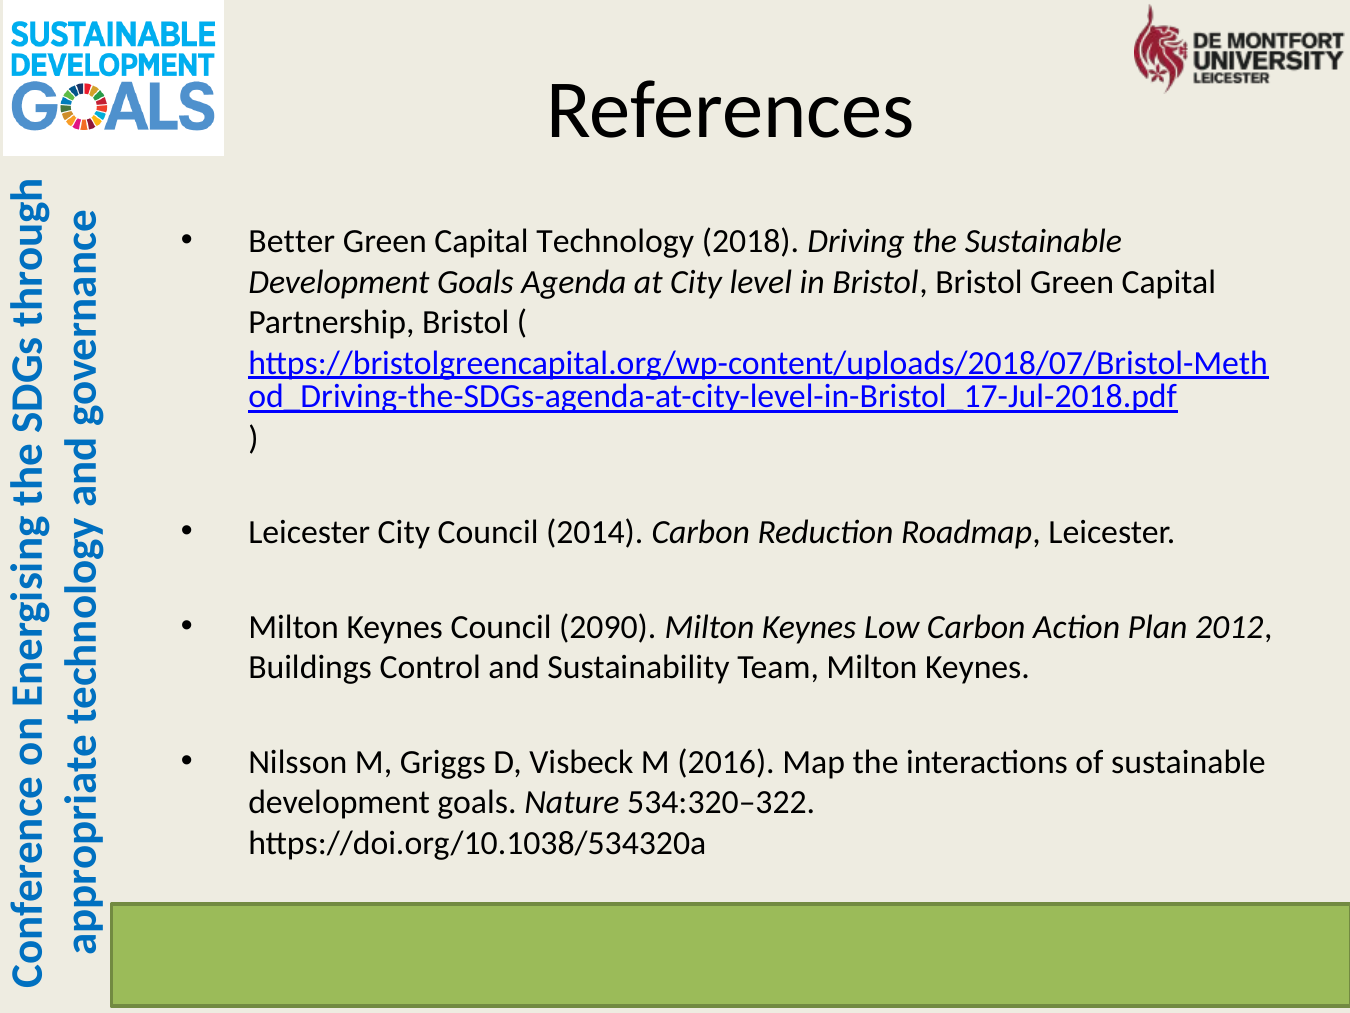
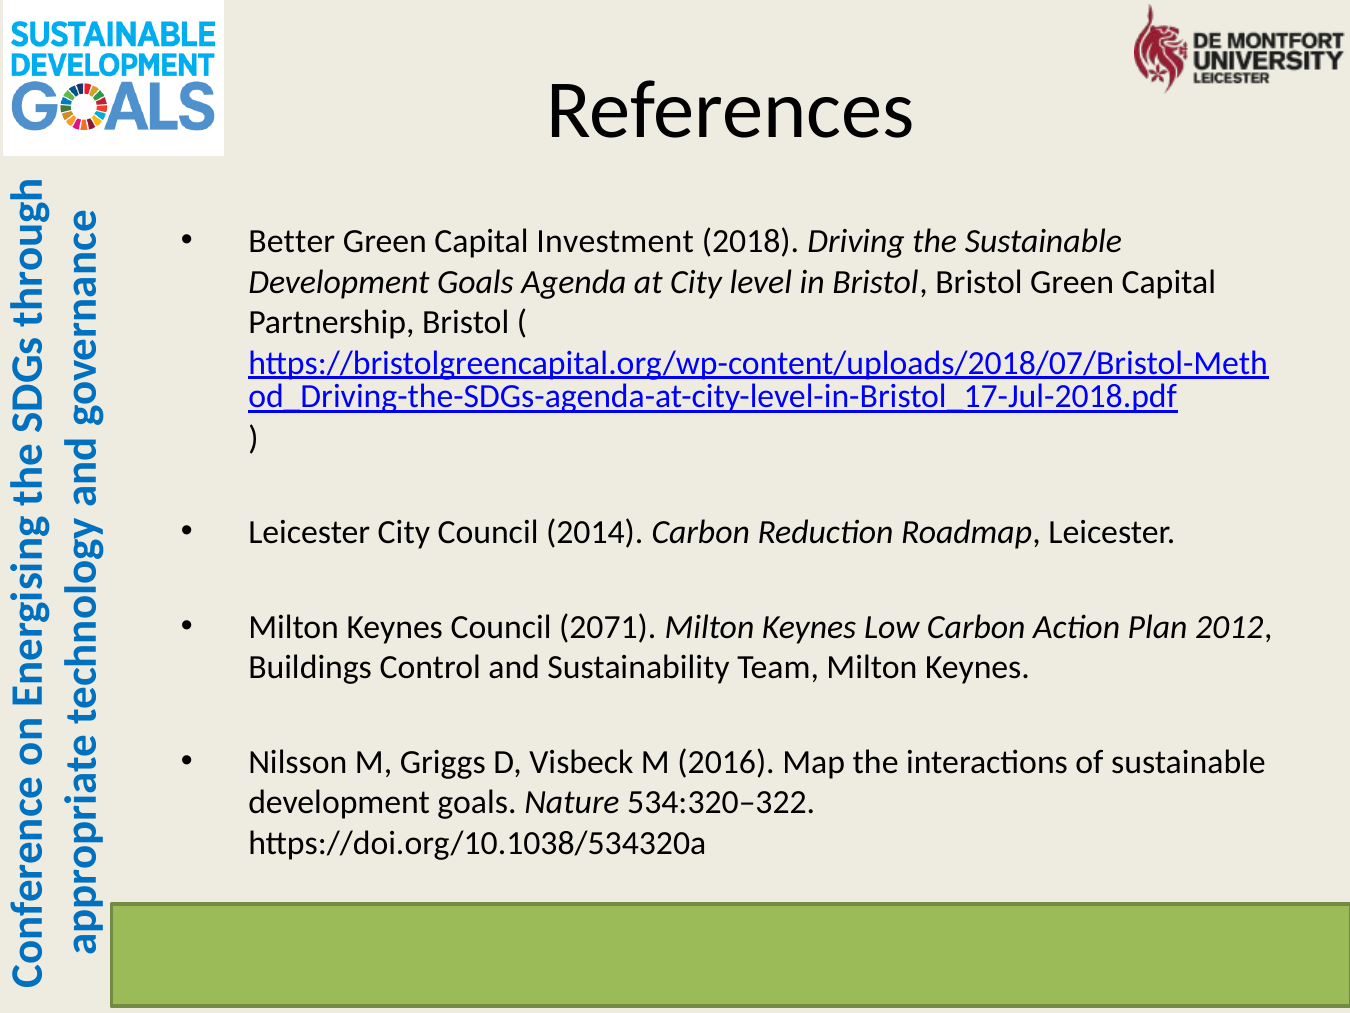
Technology: Technology -> Investment (615, 241)
2090: 2090 -> 2071 (608, 627)
